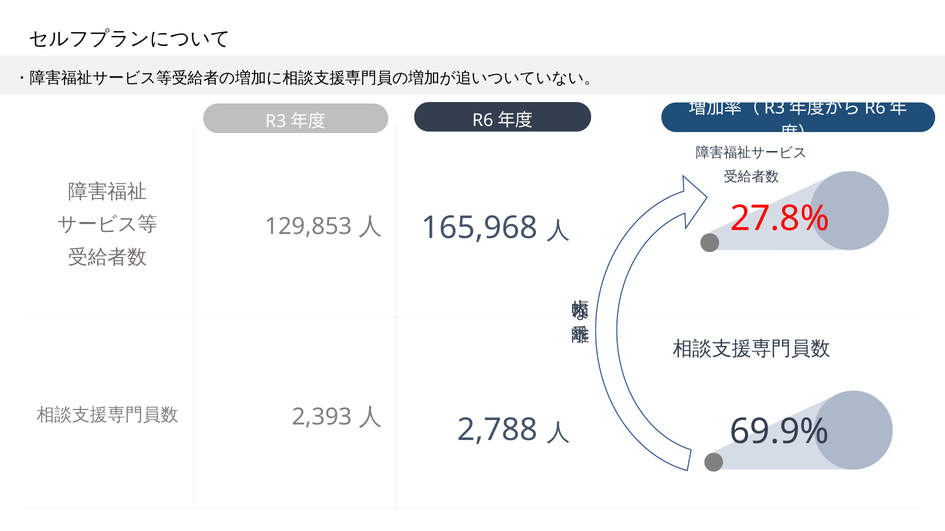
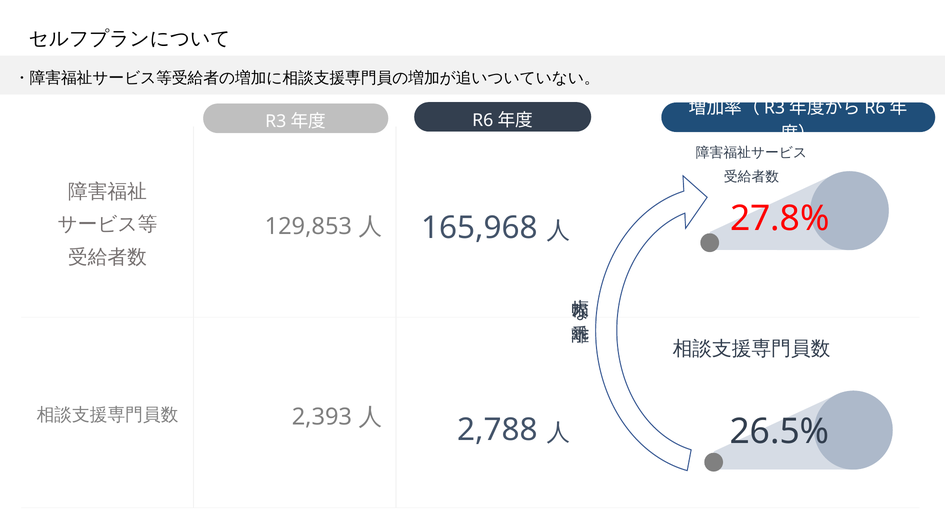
69.9%: 69.9% -> 26.5% (779, 432)
